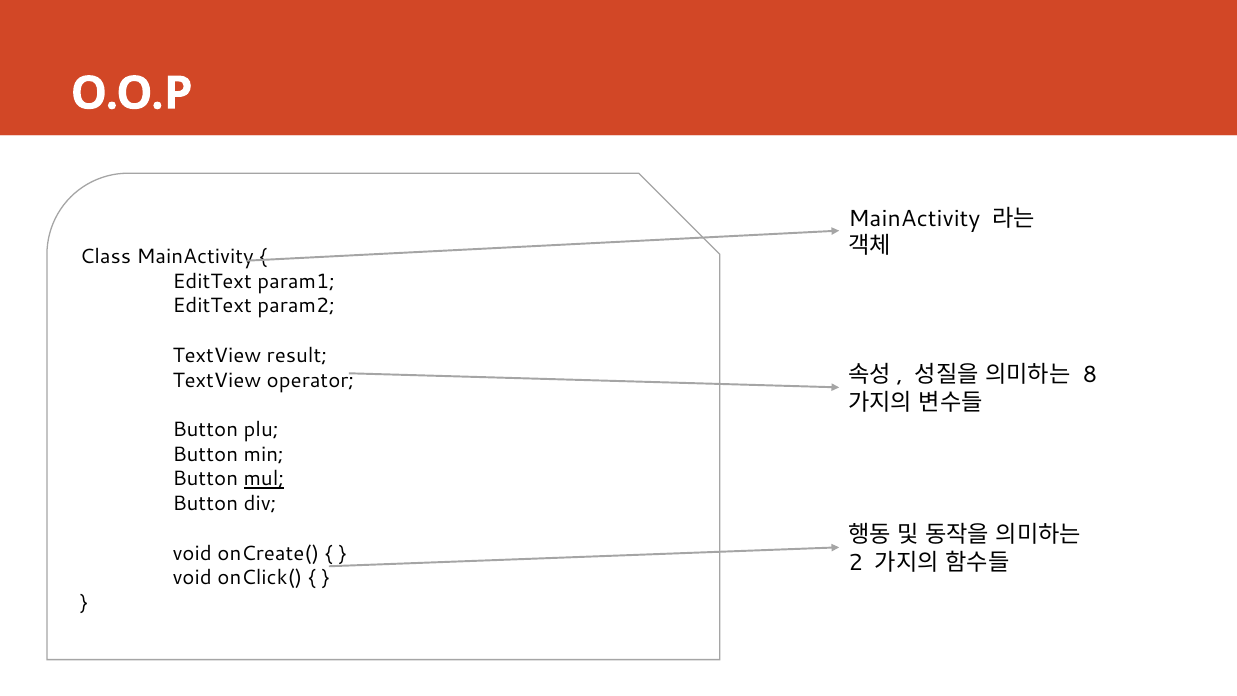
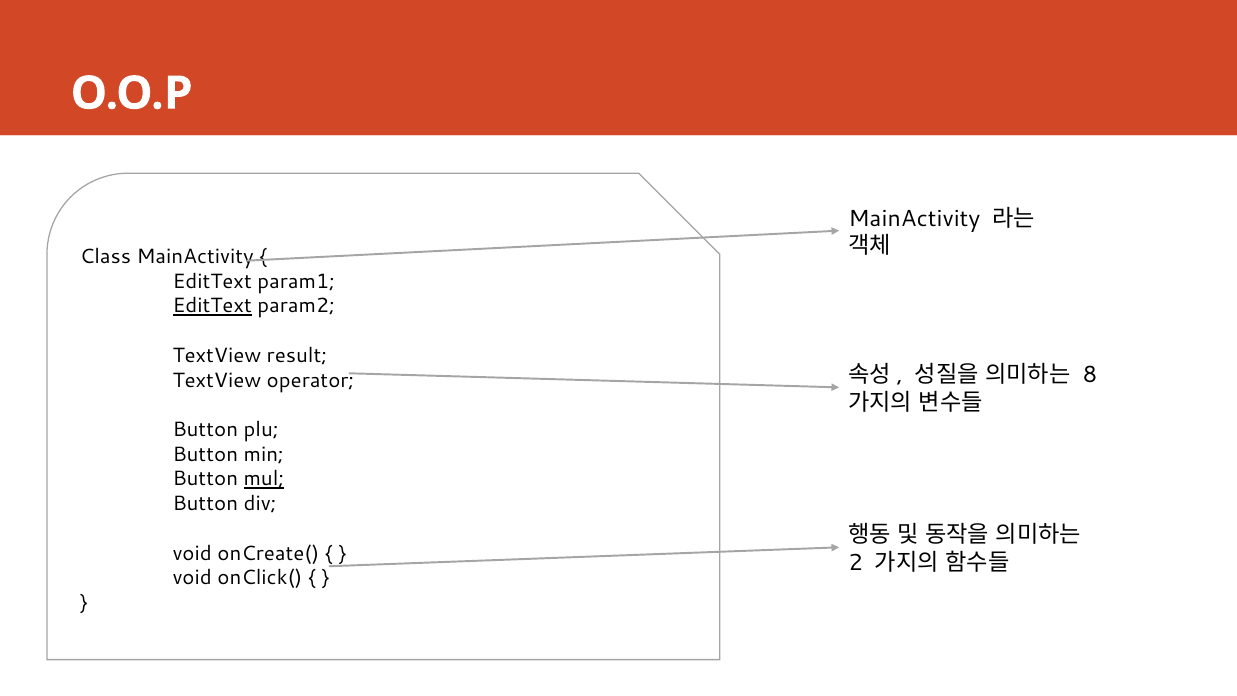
EditText underline: none -> present (212, 306)
